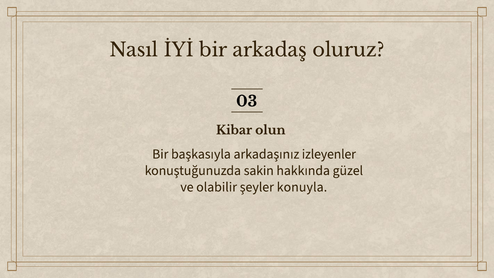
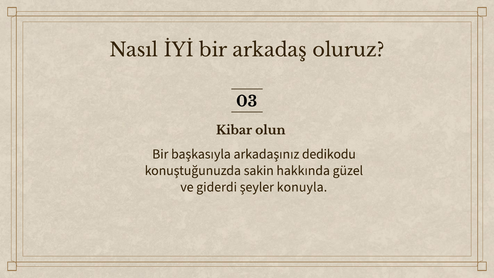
izleyenler: izleyenler -> dedikodu (329, 154)
olabilir: olabilir -> giderdi (217, 187)
